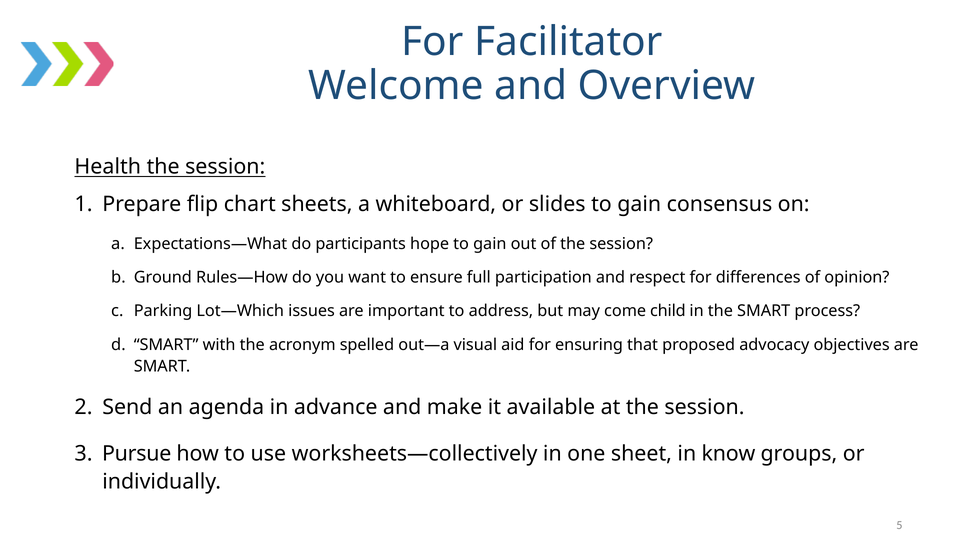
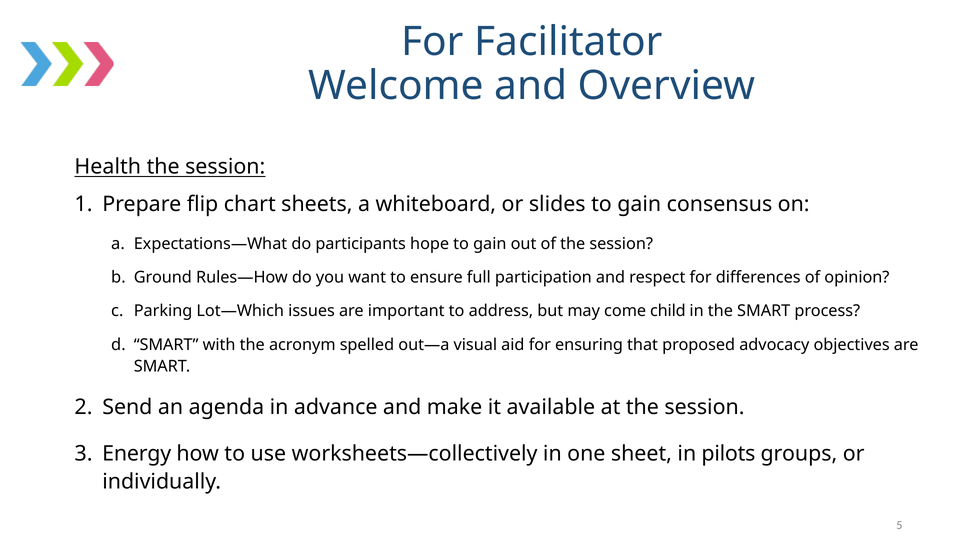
Pursue: Pursue -> Energy (137, 453)
know: know -> pilots (728, 453)
